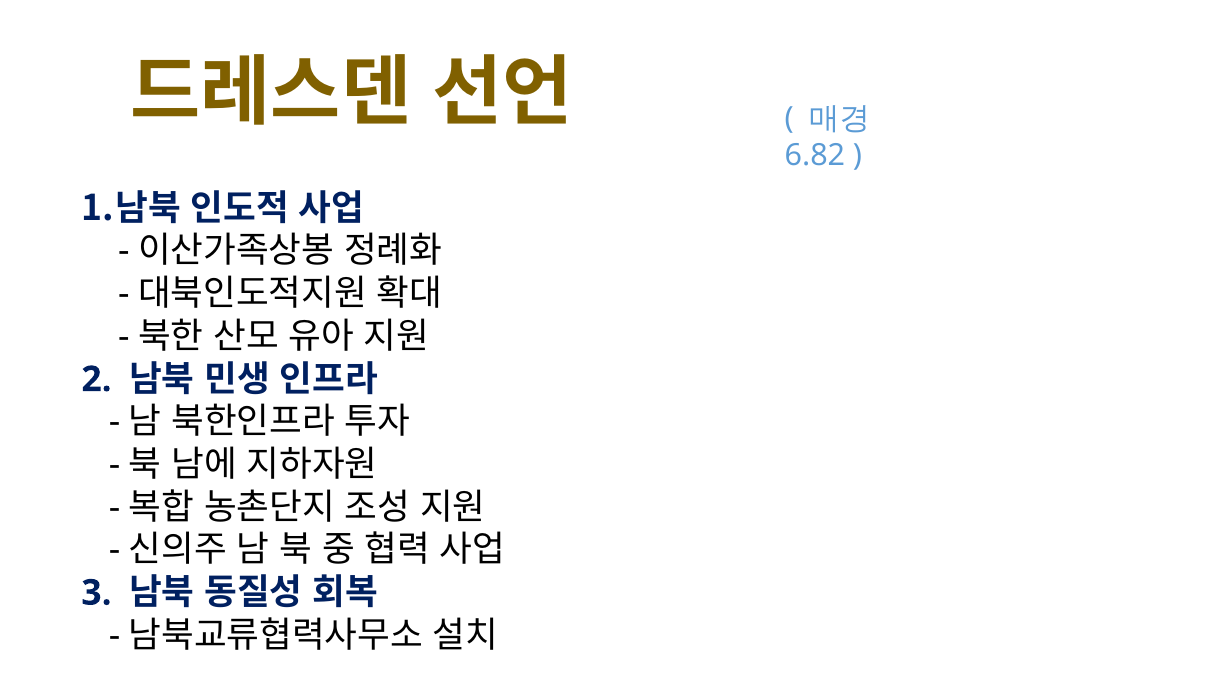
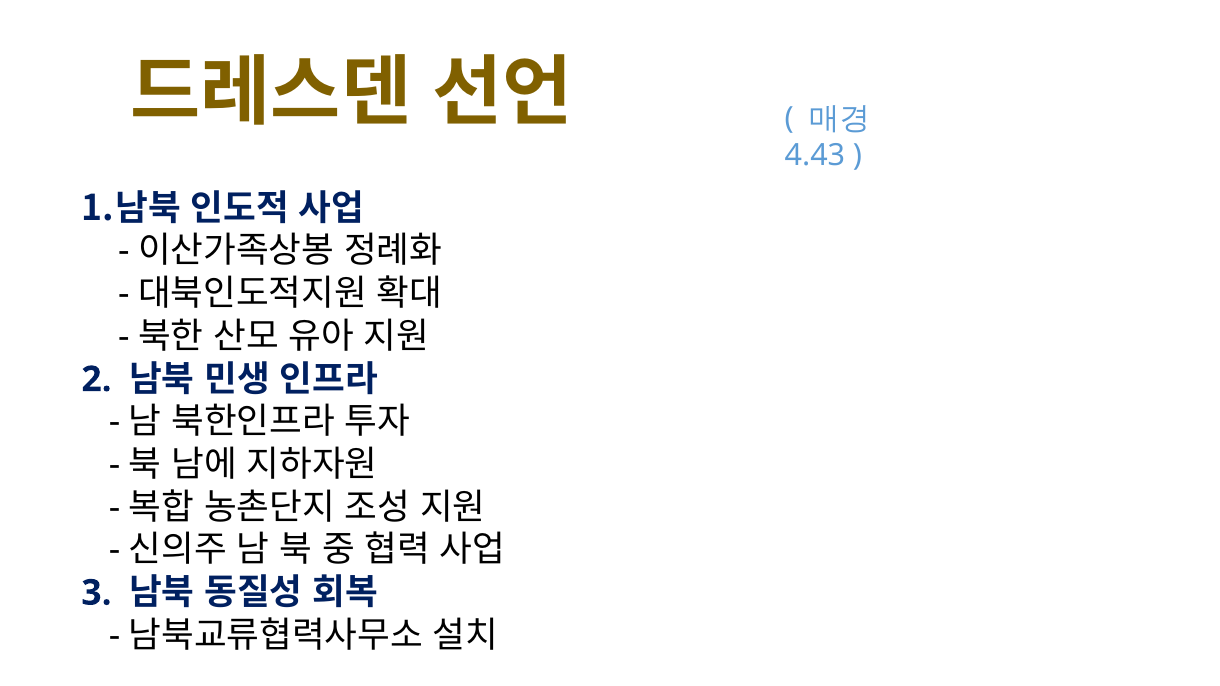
6.82: 6.82 -> 4.43 (815, 155)
